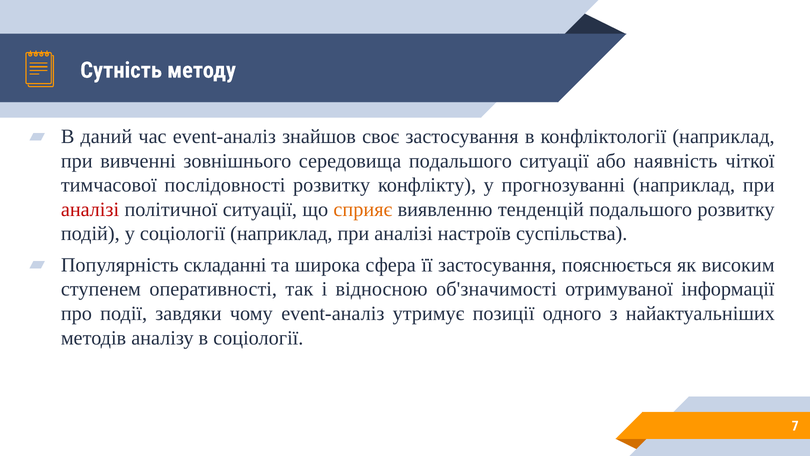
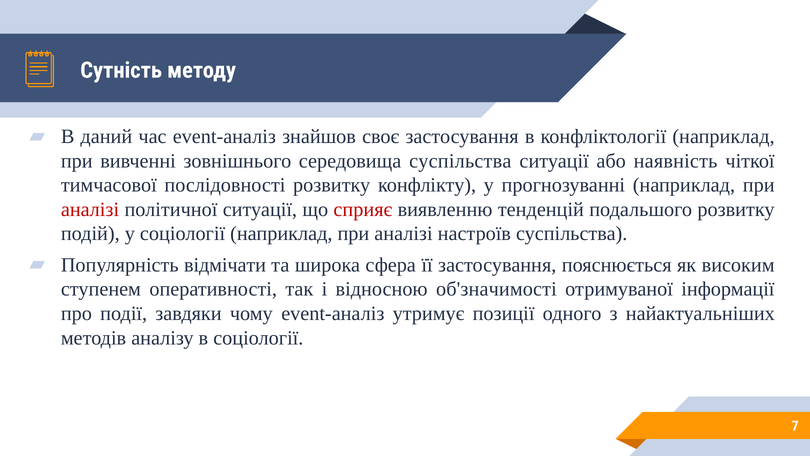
середовища подальшого: подальшого -> суспільства (460, 161)
сприяє colour: orange -> red (363, 209)
складанні: складанні -> відмічати (225, 265)
